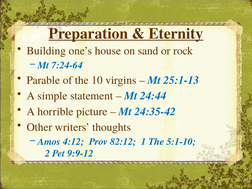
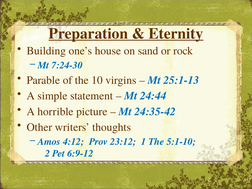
7:24-64: 7:24-64 -> 7:24-30 (67, 65)
82:12: 82:12 -> 23:12 (123, 142)
9:9-12: 9:9-12 -> 6:9-12 (80, 153)
